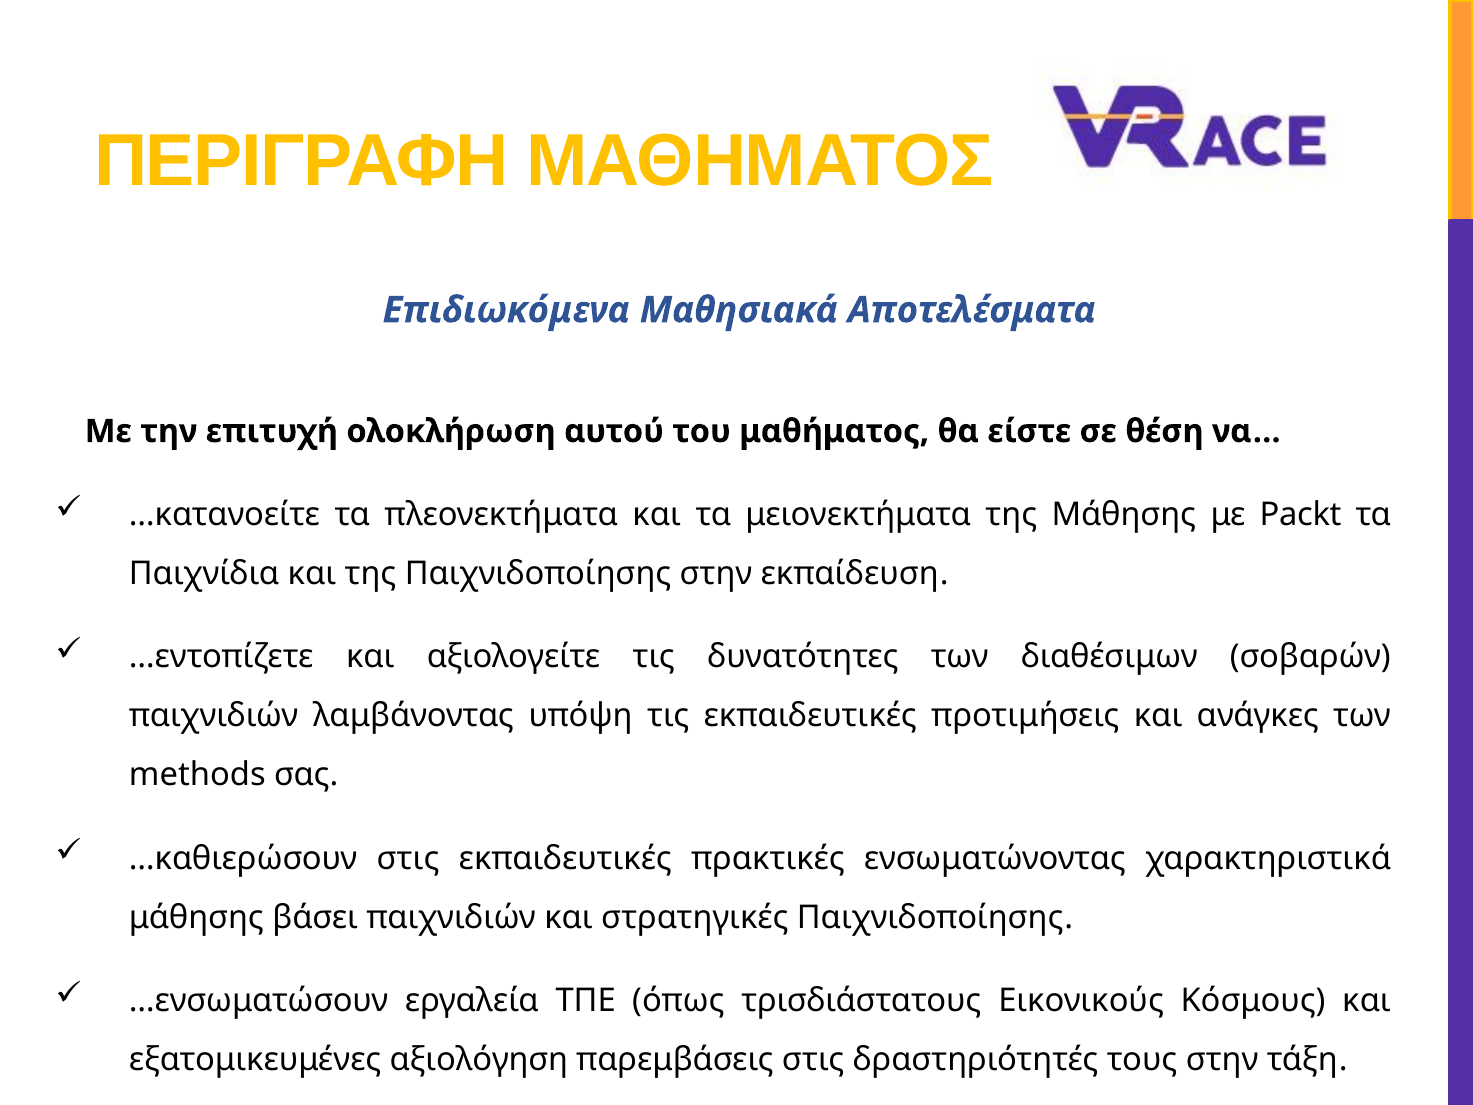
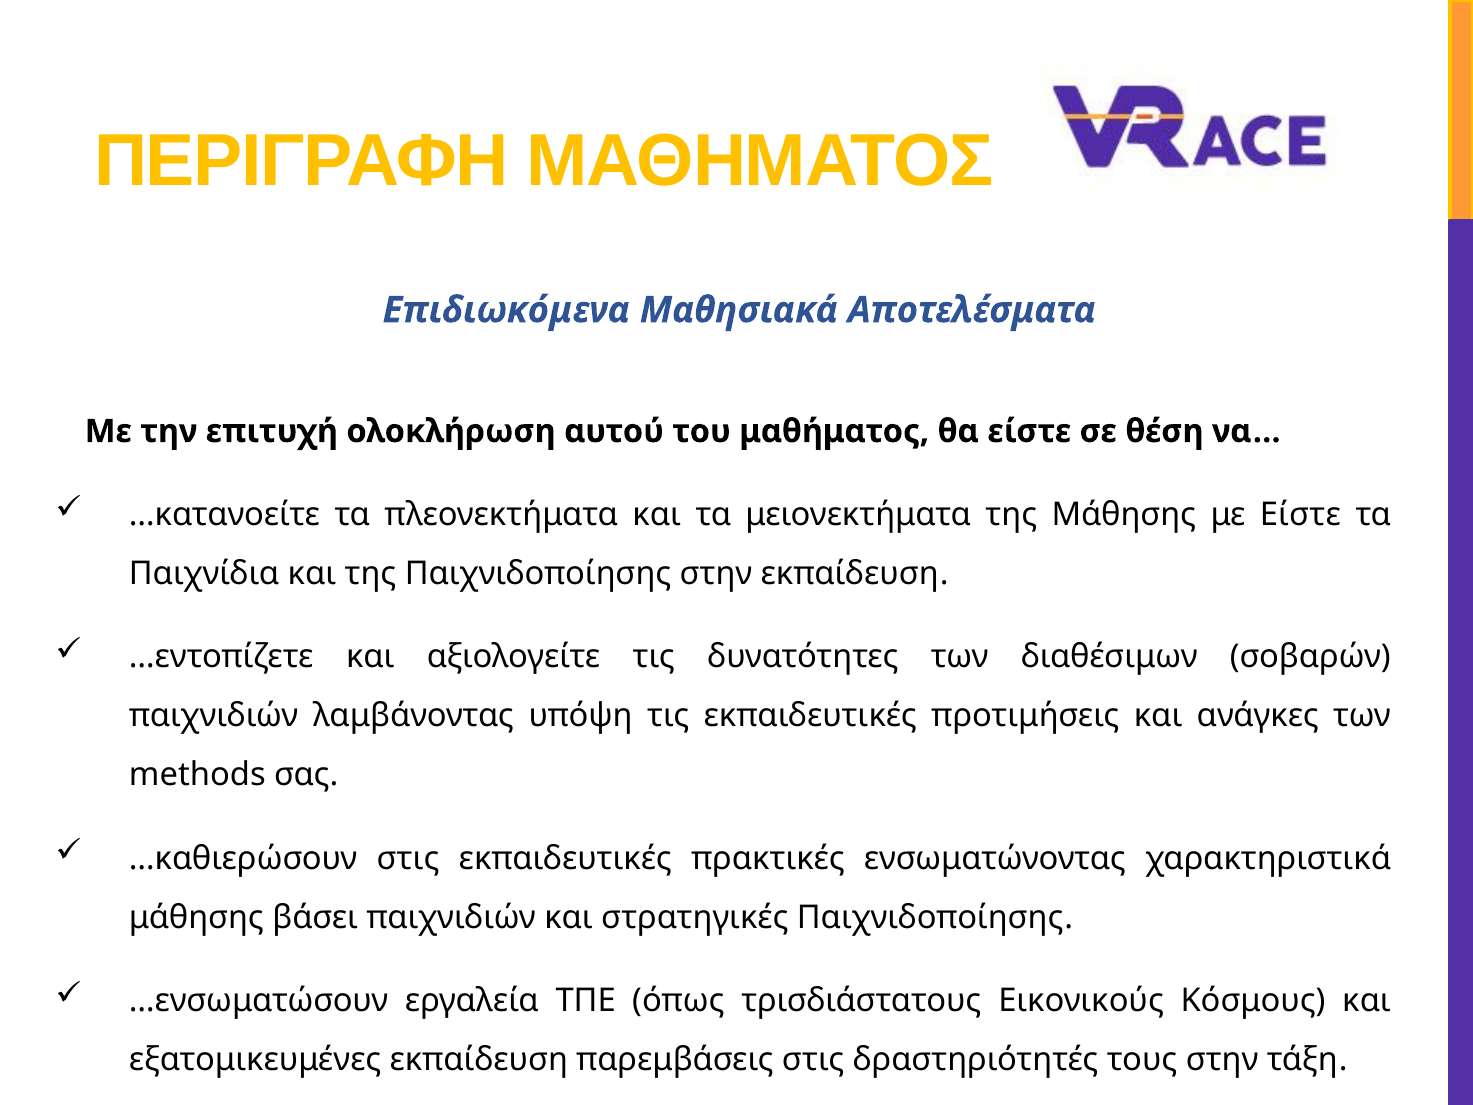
με Packt: Packt -> Είστε (1300, 515)
εξατομικευμένες αξιολόγηση: αξιολόγηση -> εκπαίδευση (479, 1059)
